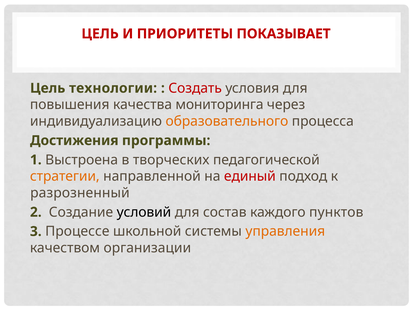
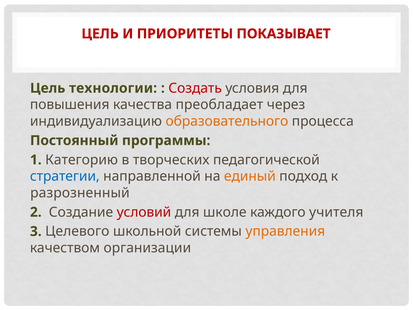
мониторинга: мониторинга -> преобладает (219, 105)
Достижения: Достижения -> Постоянный (74, 140)
Выстроена: Выстроена -> Категорию (82, 160)
стратегии colour: orange -> blue (65, 176)
единый colour: red -> orange (250, 176)
условий colour: black -> red (144, 212)
состав: состав -> школе (225, 212)
пунктов: пунктов -> учителя (336, 212)
Процессе: Процессе -> Целевого (77, 231)
